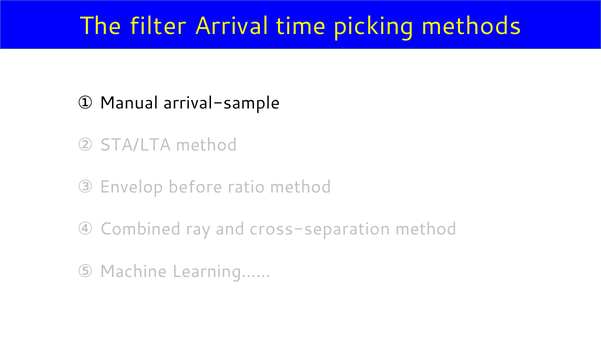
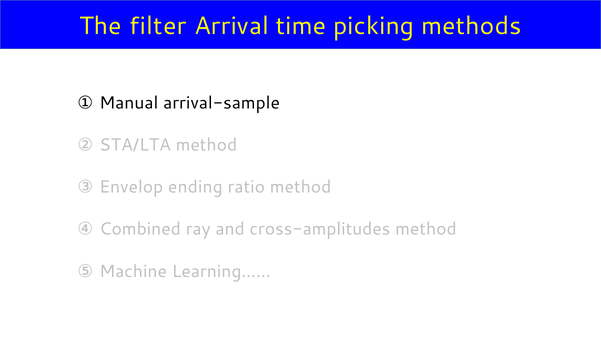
before: before -> ending (195, 187)
cross-separation: cross-separation -> cross-amplitudes (320, 229)
